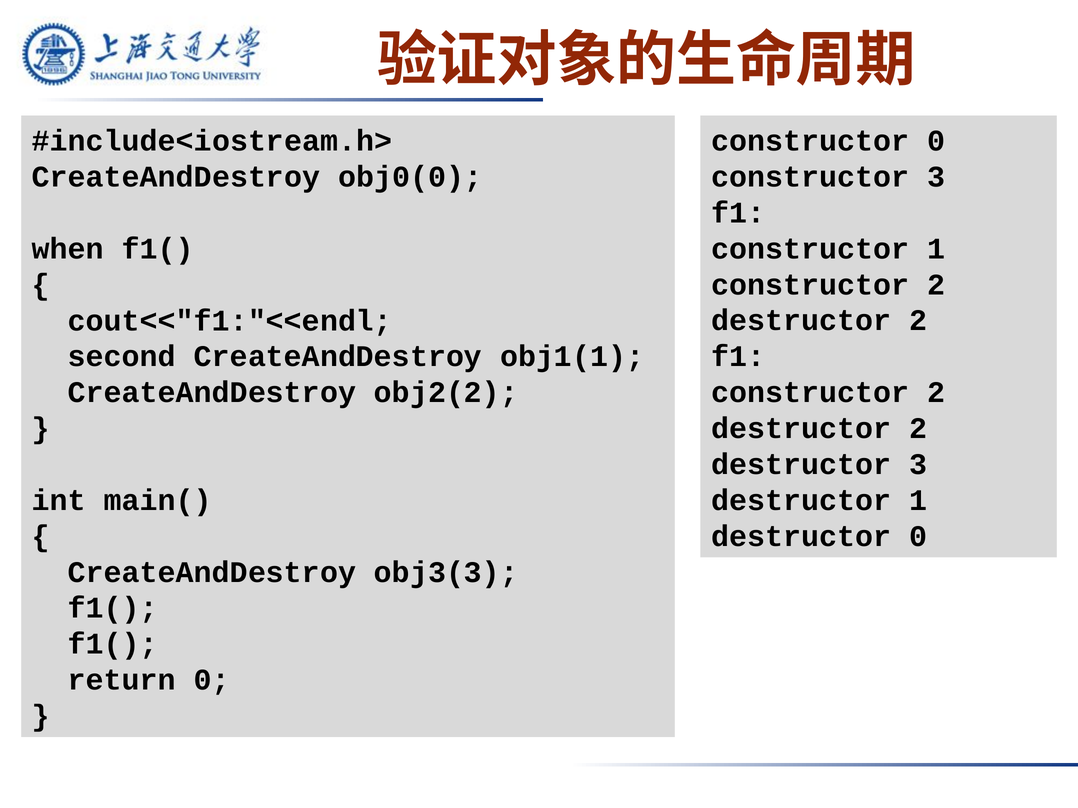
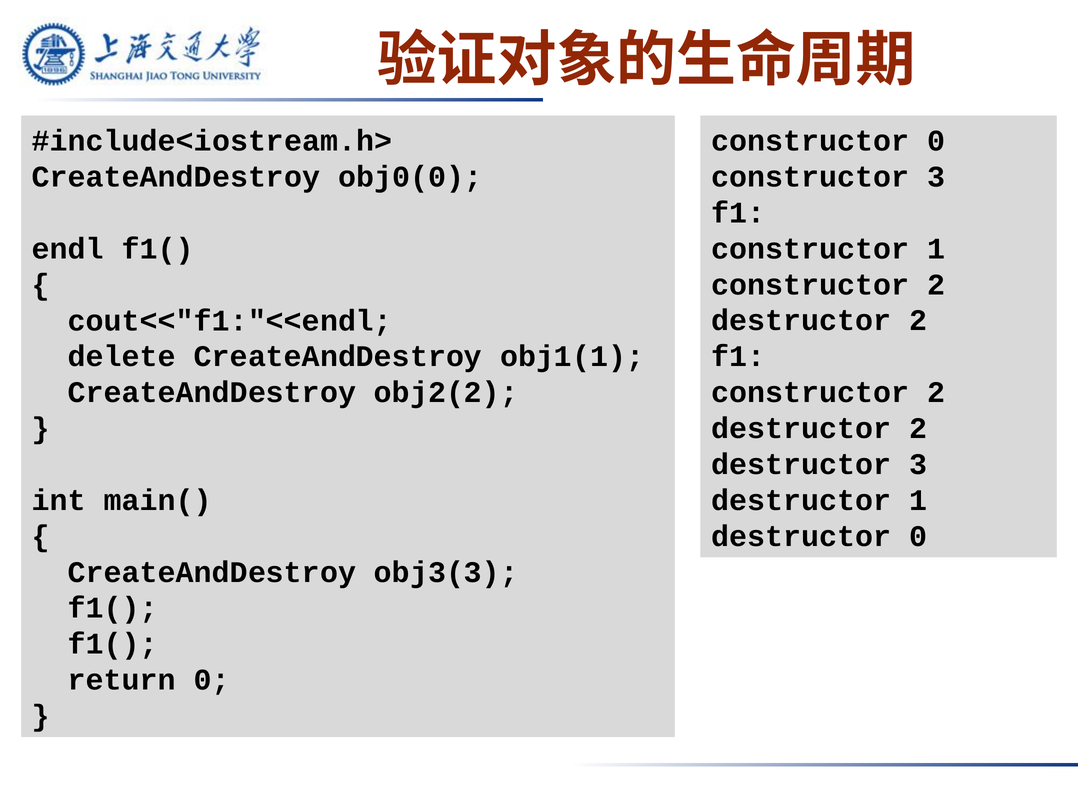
when: when -> endl (68, 249)
second: second -> delete (122, 357)
